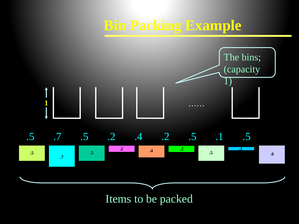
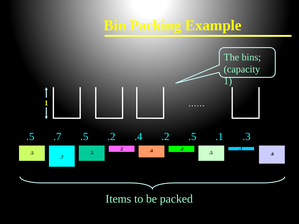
.5 .1 .5: .5 -> .3 (247, 137)
